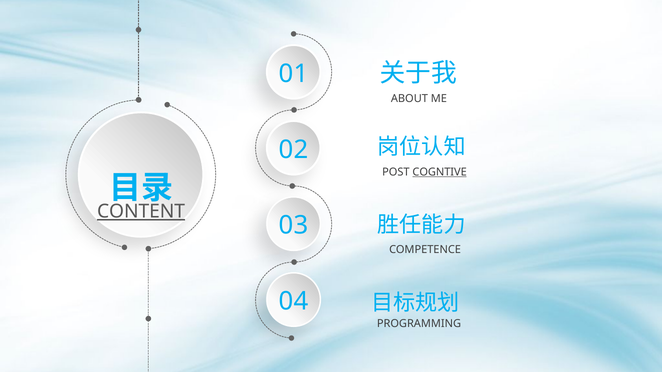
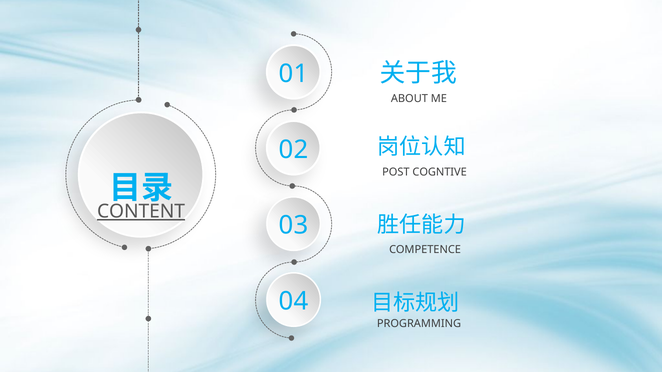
COGNTIVE underline: present -> none (440, 172)
